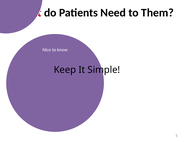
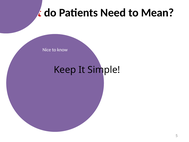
Them: Them -> Mean (157, 13)
